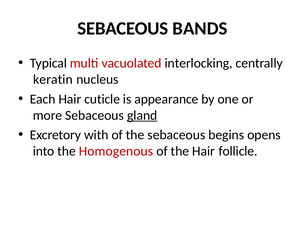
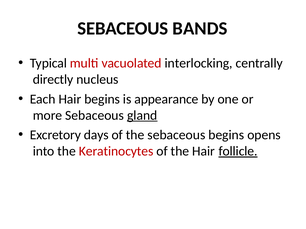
keratin: keratin -> directly (53, 80)
Hair cuticle: cuticle -> begins (102, 99)
with: with -> days (96, 135)
Homogenous: Homogenous -> Keratinocytes (116, 152)
follicle underline: none -> present (238, 152)
